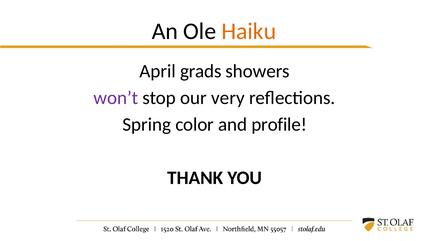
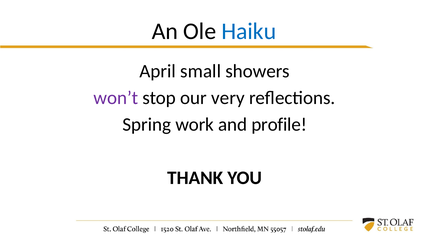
Haiku colour: orange -> blue (249, 31)
grads: grads -> small (201, 71)
color: color -> work (195, 124)
